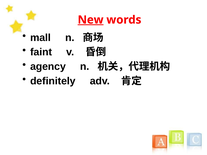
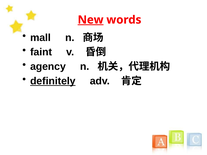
definitely underline: none -> present (53, 81)
